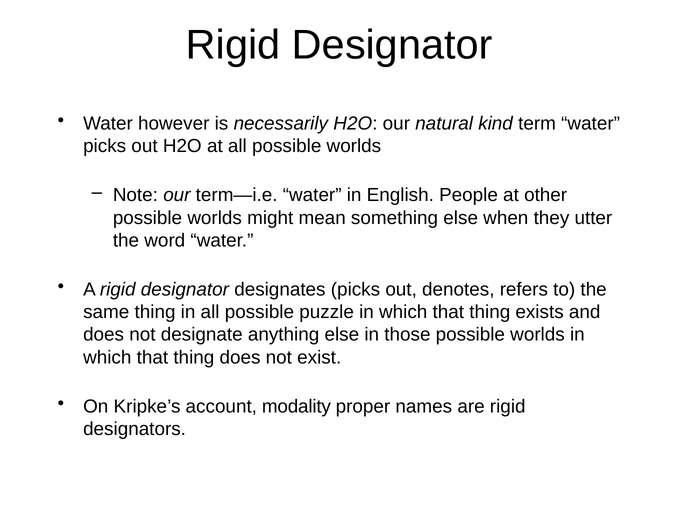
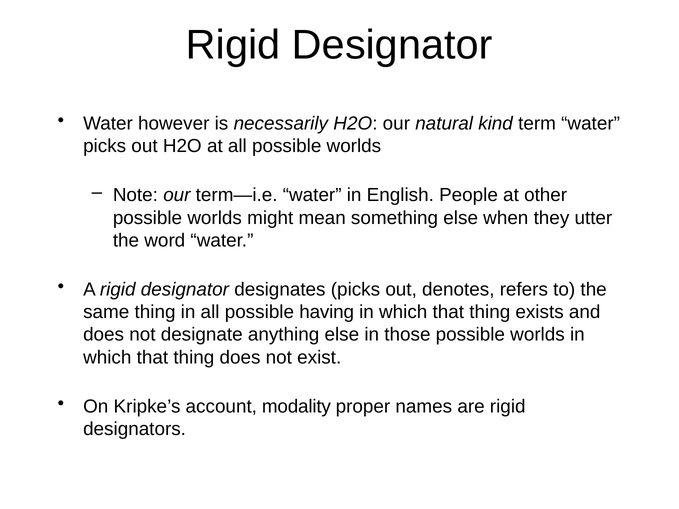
puzzle: puzzle -> having (327, 312)
